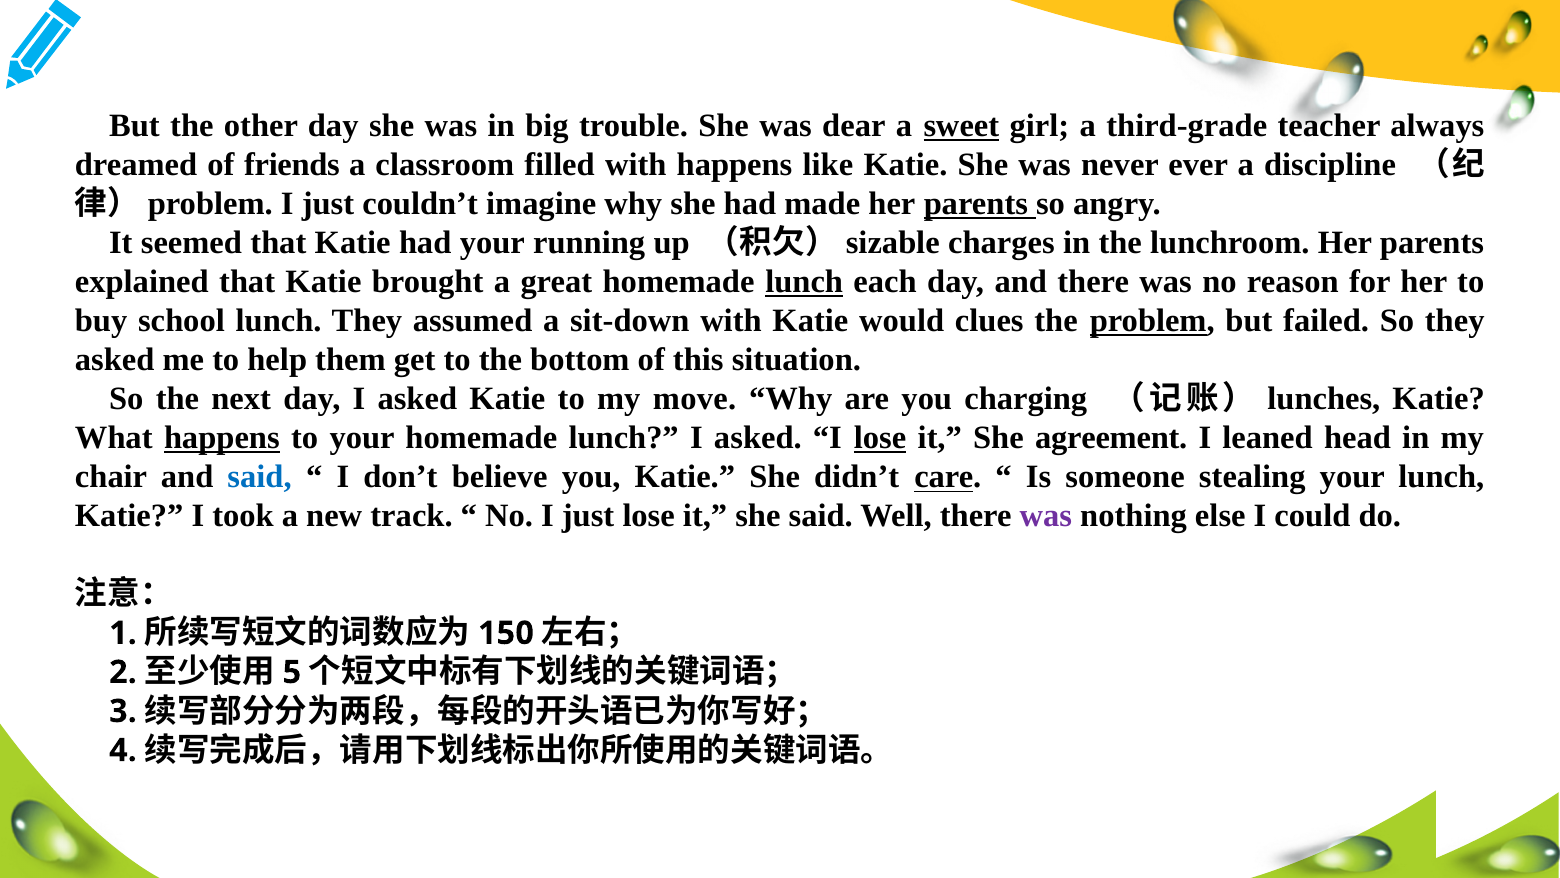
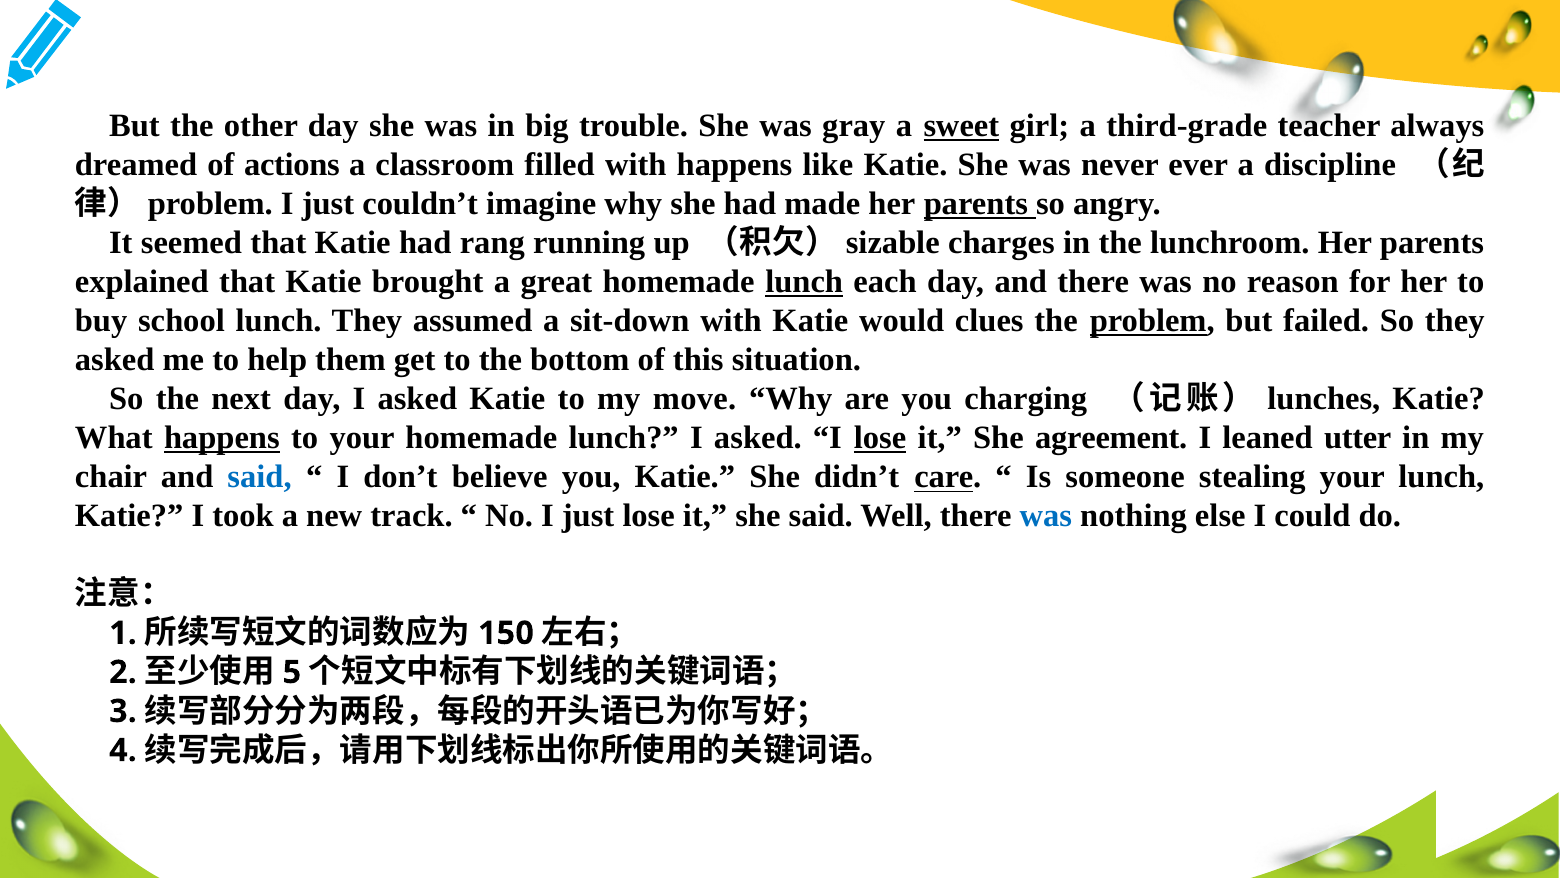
dear: dear -> gray (854, 126)
friends: friends -> actions (292, 165)
had your: your -> rang (492, 243)
head: head -> utter (1358, 438)
was colour: purple -> blue (1046, 516)
